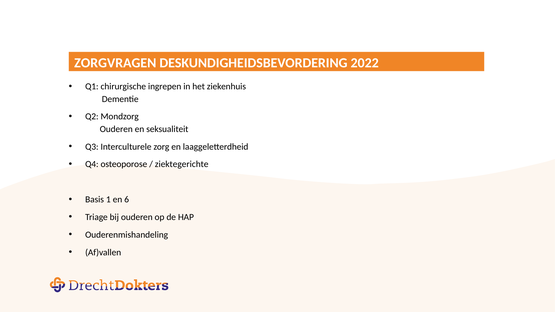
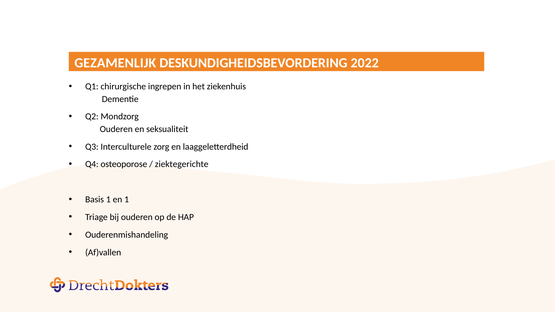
ZORGVRAGEN: ZORGVRAGEN -> GEZAMENLIJK (115, 63)
en 6: 6 -> 1 (127, 200)
